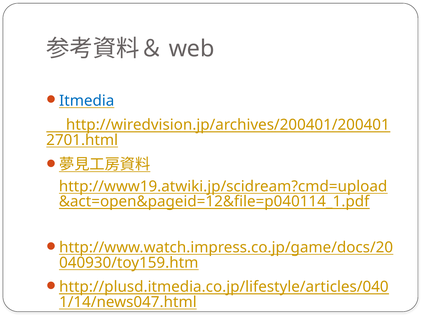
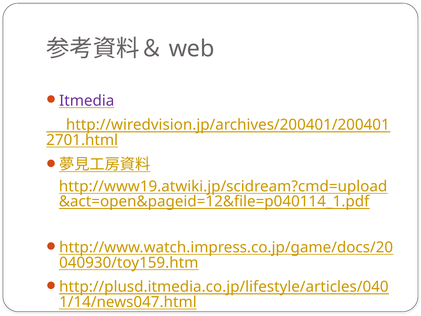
Itmedia colour: blue -> purple (87, 101)
